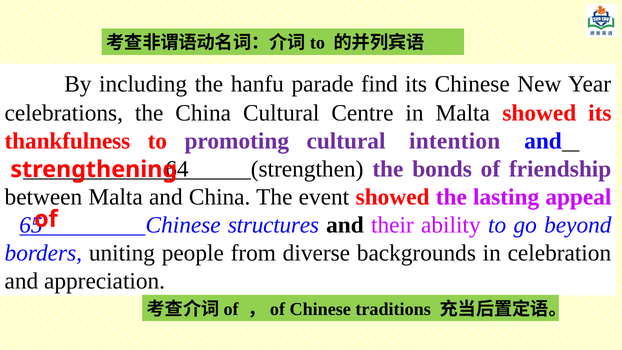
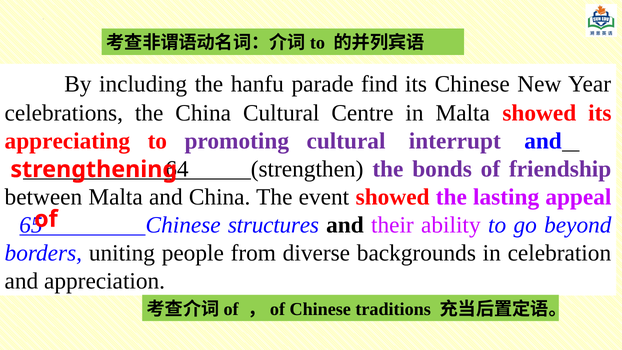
thankfulness: thankfulness -> appreciating (67, 141)
intention: intention -> interrupt (455, 141)
